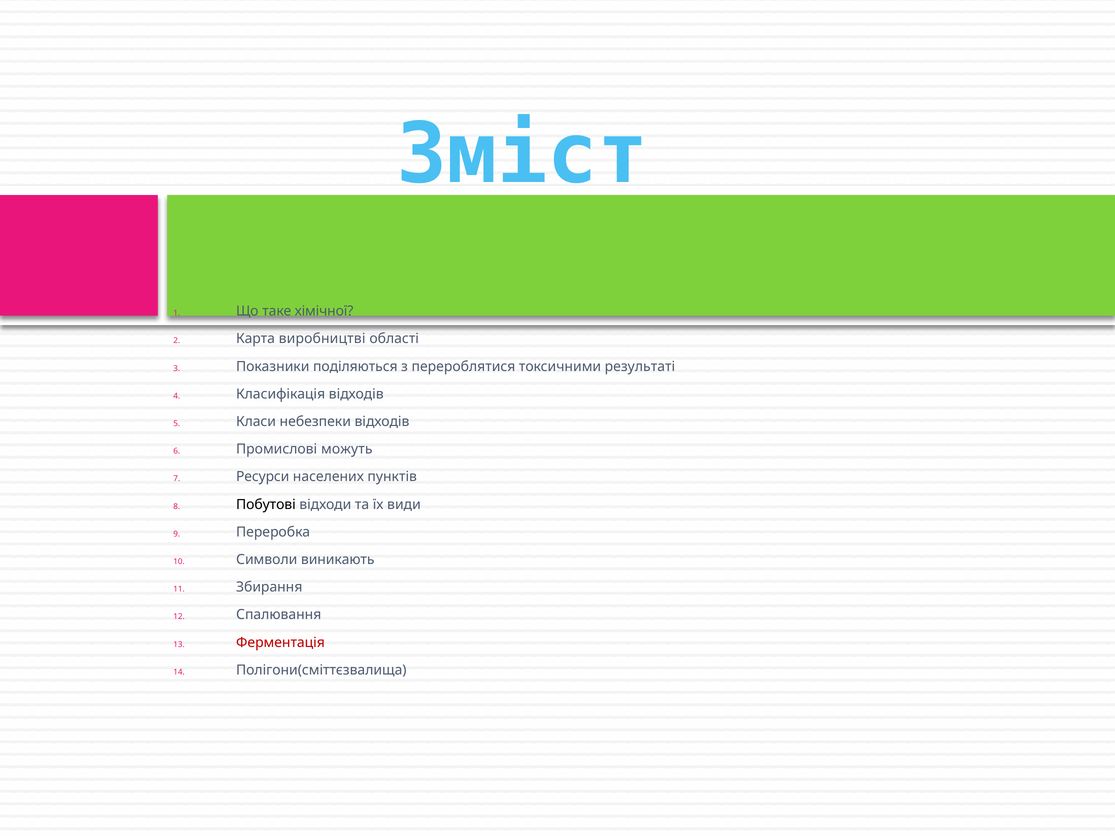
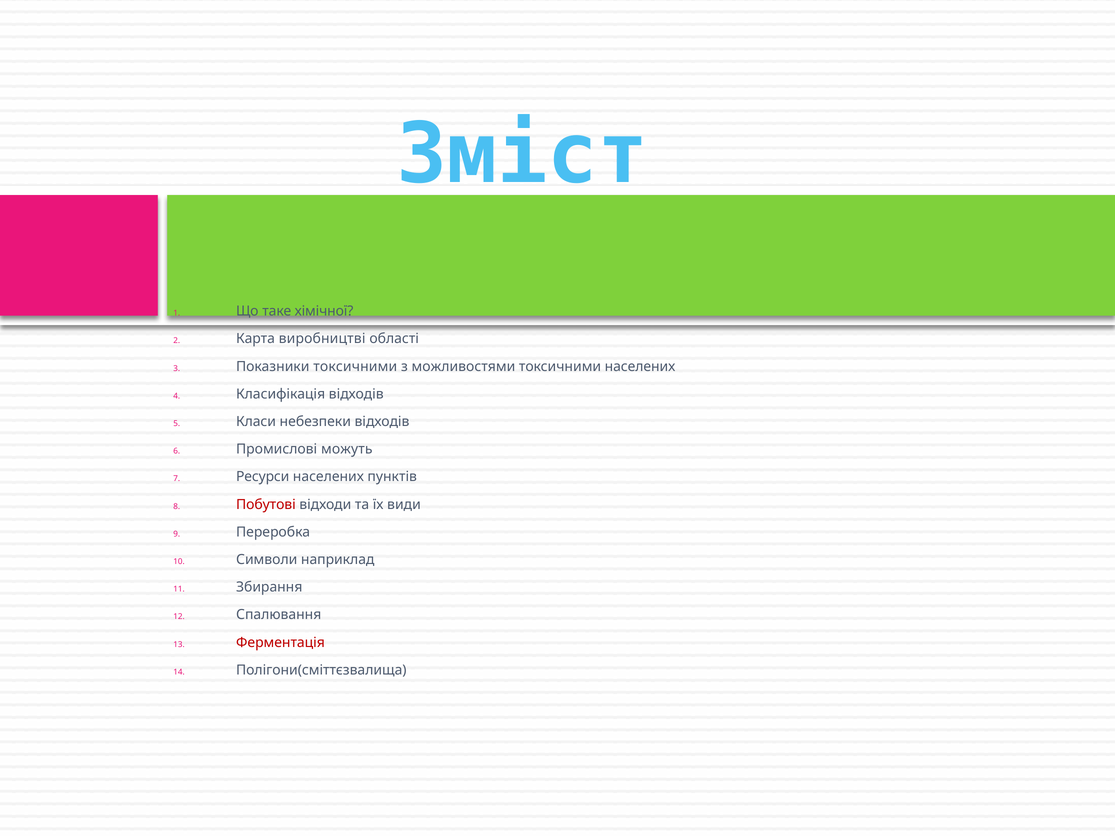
Показники поділяються: поділяються -> токсичними (355, 367)
перероблятися: перероблятися -> можливостями (463, 367)
токсичними результаті: результаті -> населених (640, 367)
Побутові colour: black -> red (266, 505)
виникають: виникають -> наприклад (338, 560)
